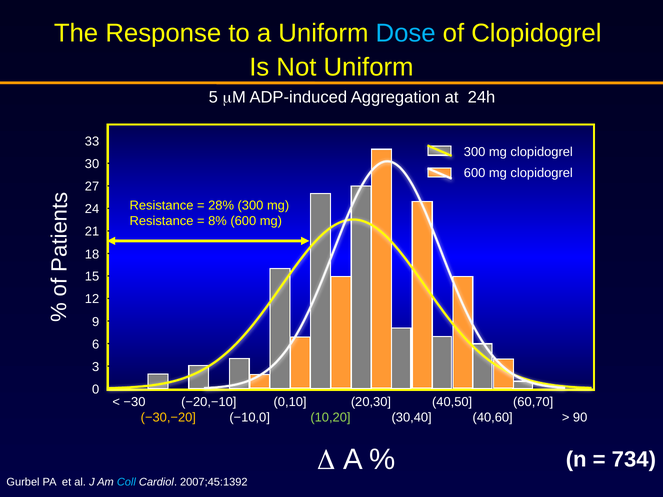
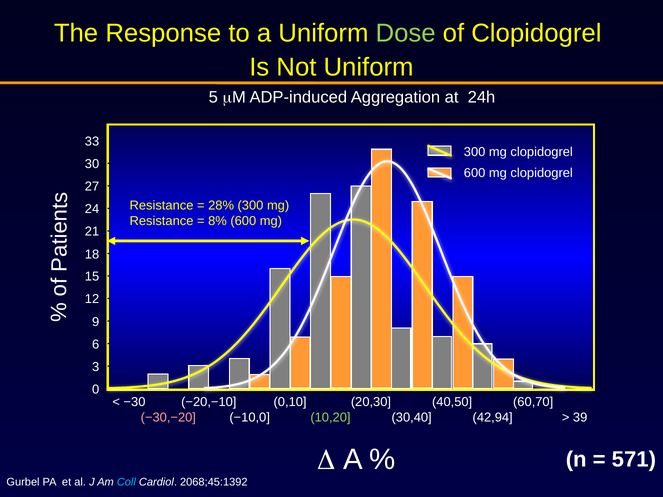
Dose colour: light blue -> light green (406, 33)
−30,−20 colour: yellow -> pink (168, 418)
40,60: 40,60 -> 42,94 (493, 418)
90: 90 -> 39 (580, 418)
734: 734 -> 571 (634, 460)
2007;45:1392: 2007;45:1392 -> 2068;45:1392 (214, 482)
